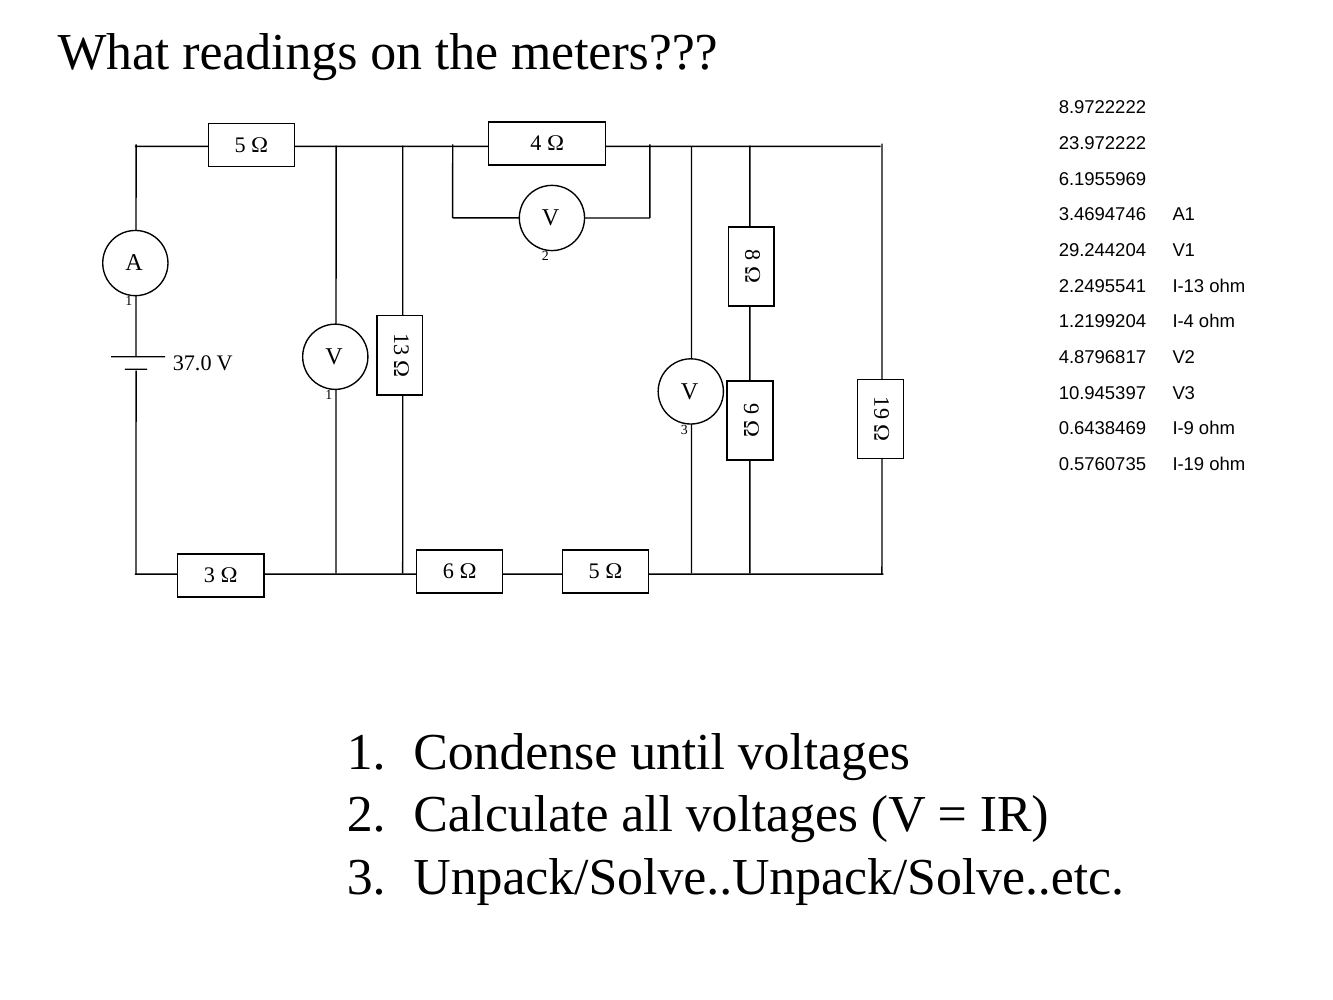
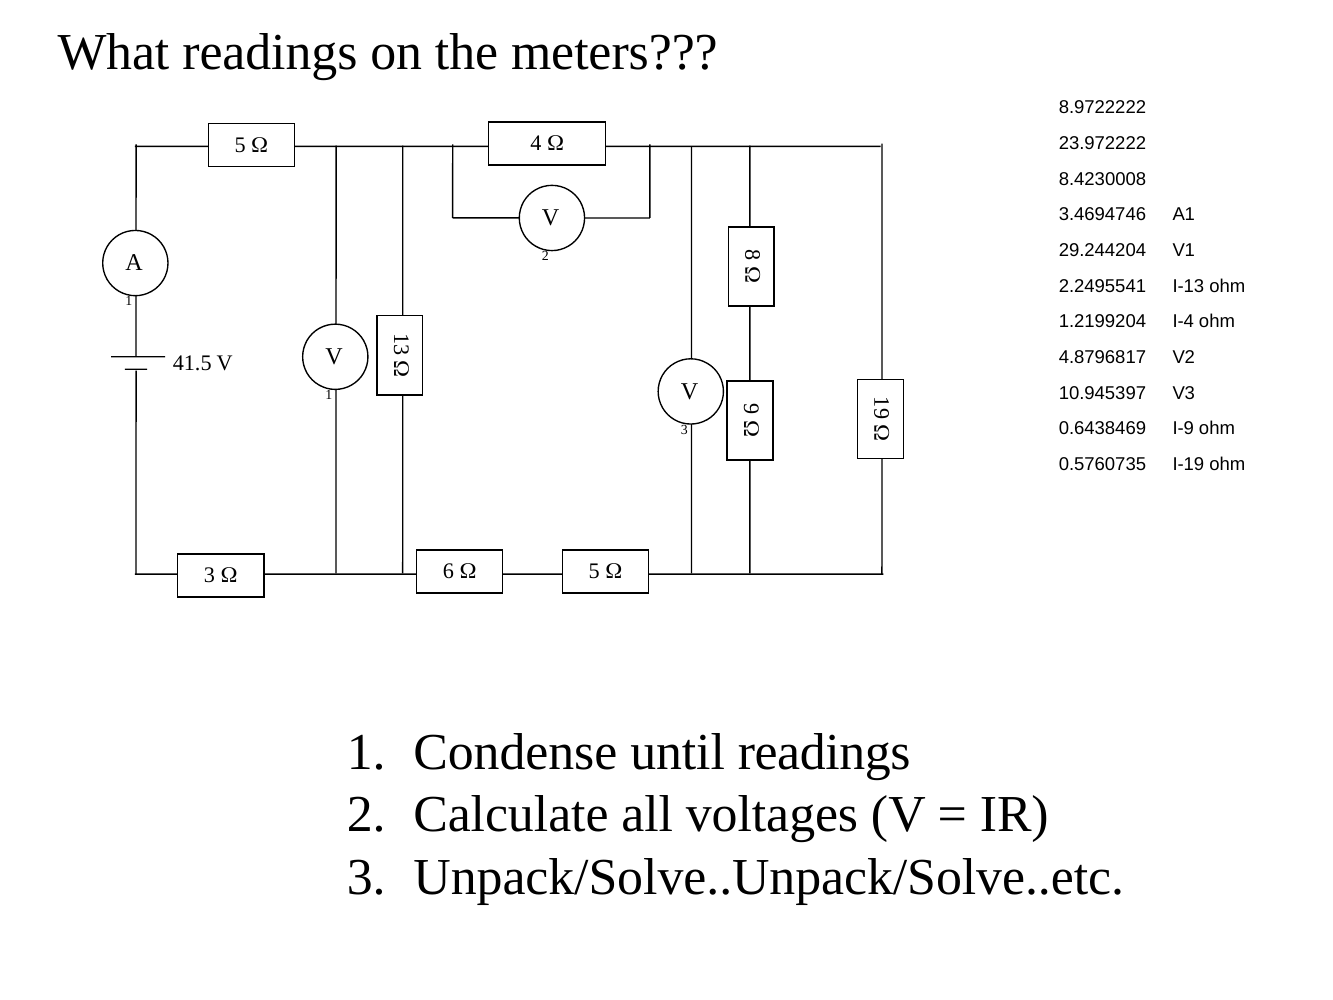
6.1955969: 6.1955969 -> 8.4230008 (1102, 179)
37.0: 37.0 -> 41.5 (192, 363)
until voltages: voltages -> readings (824, 752)
